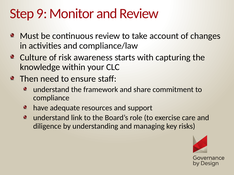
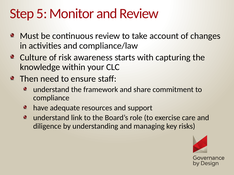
9: 9 -> 5 (42, 14)
